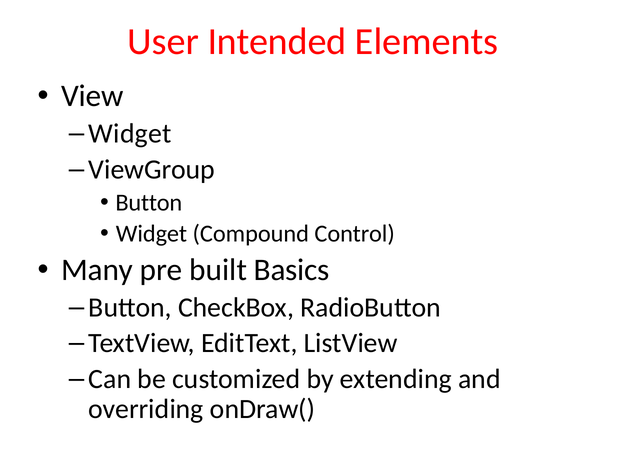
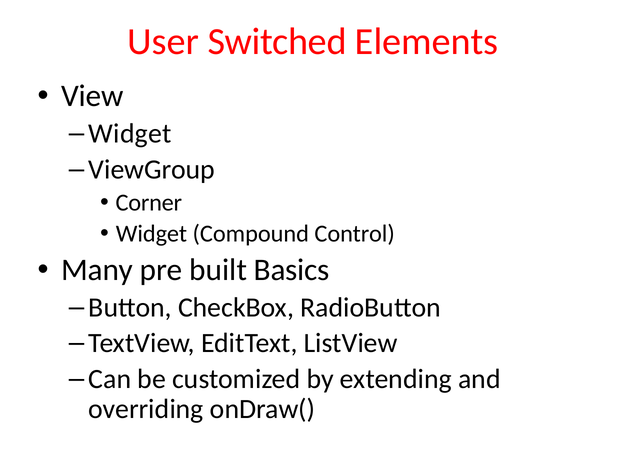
Intended: Intended -> Switched (277, 42)
Button: Button -> Corner (149, 202)
